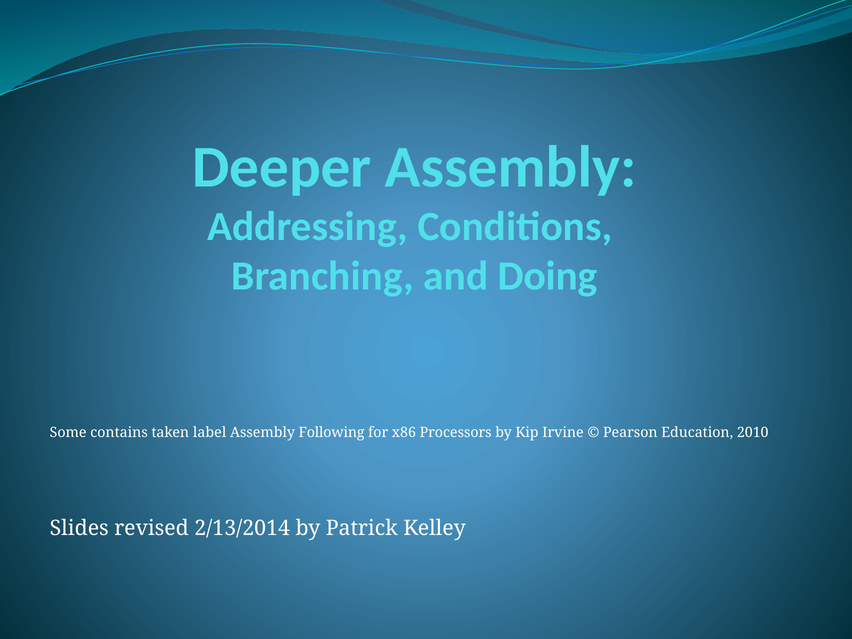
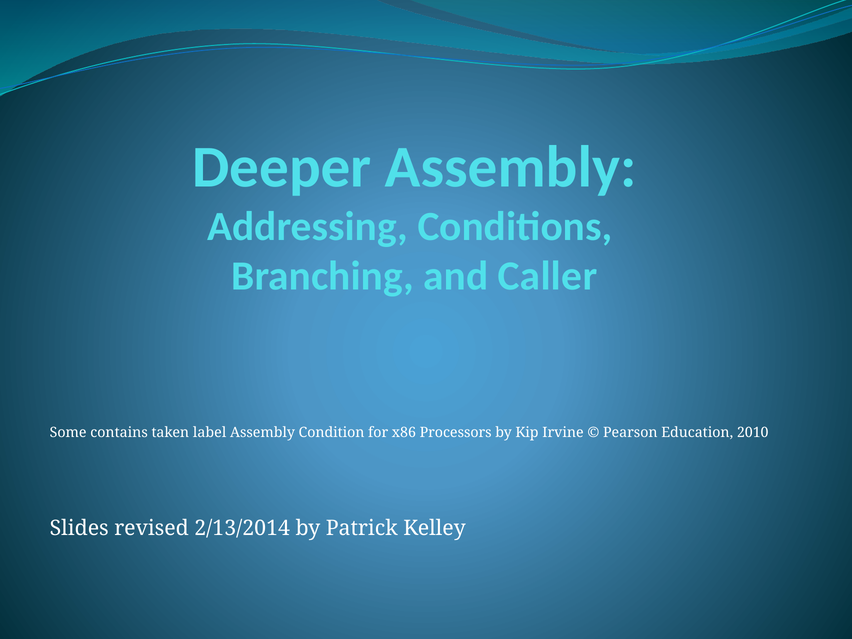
Doing: Doing -> Caller (547, 276)
Following: Following -> Condition (332, 433)
